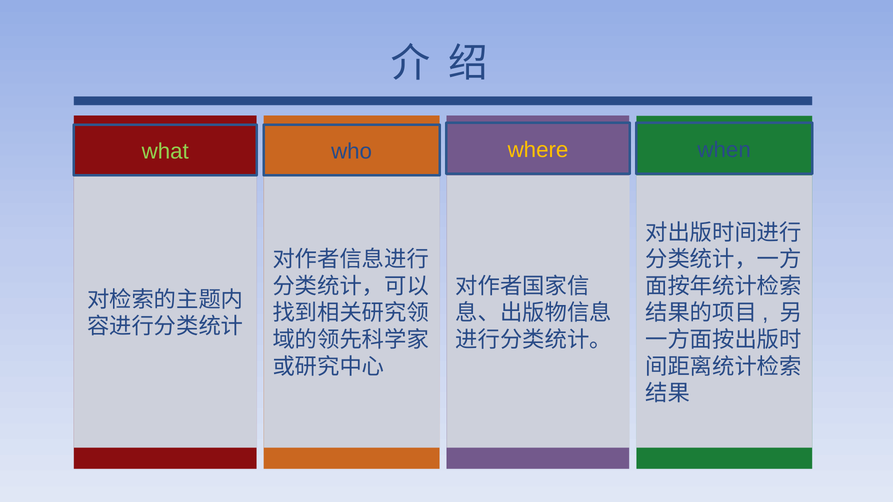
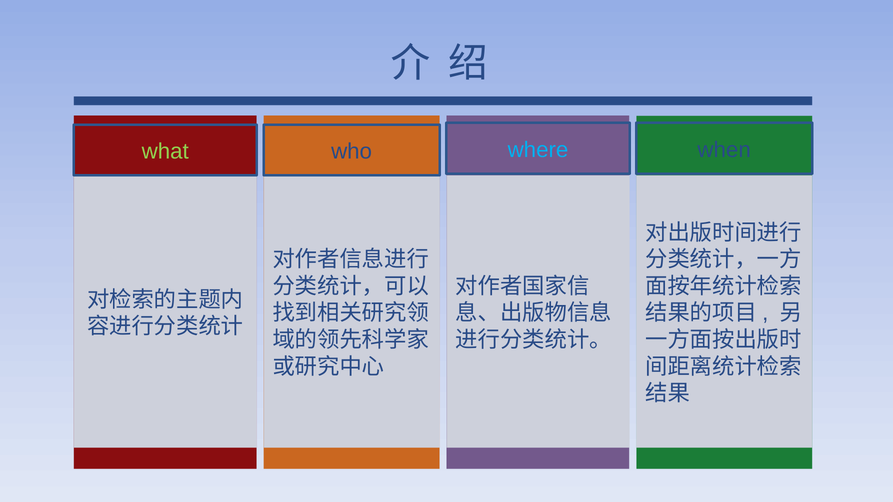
where colour: yellow -> light blue (538, 150)
